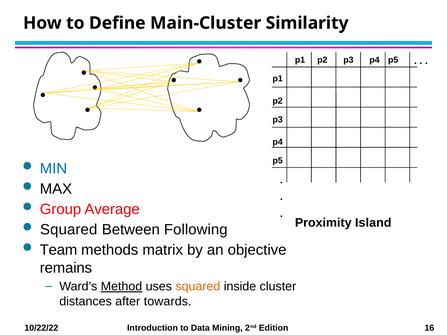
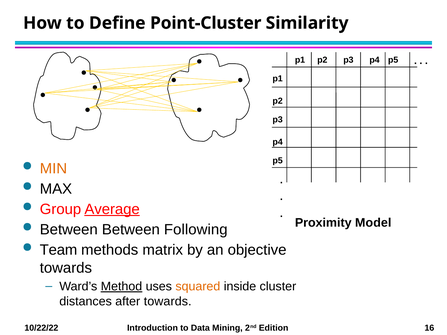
Main-Cluster: Main-Cluster -> Point-Cluster (206, 23)
MIN colour: blue -> orange (53, 169)
Average underline: none -> present (112, 209)
Island: Island -> Model (373, 223)
Squared: Squared -> Between (69, 230)
remains: remains -> towards (66, 268)
